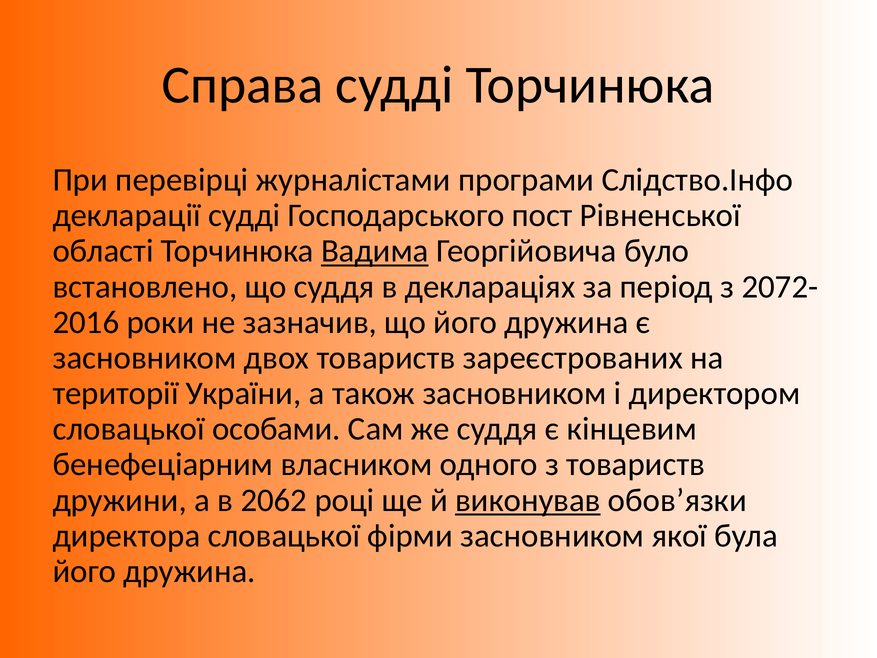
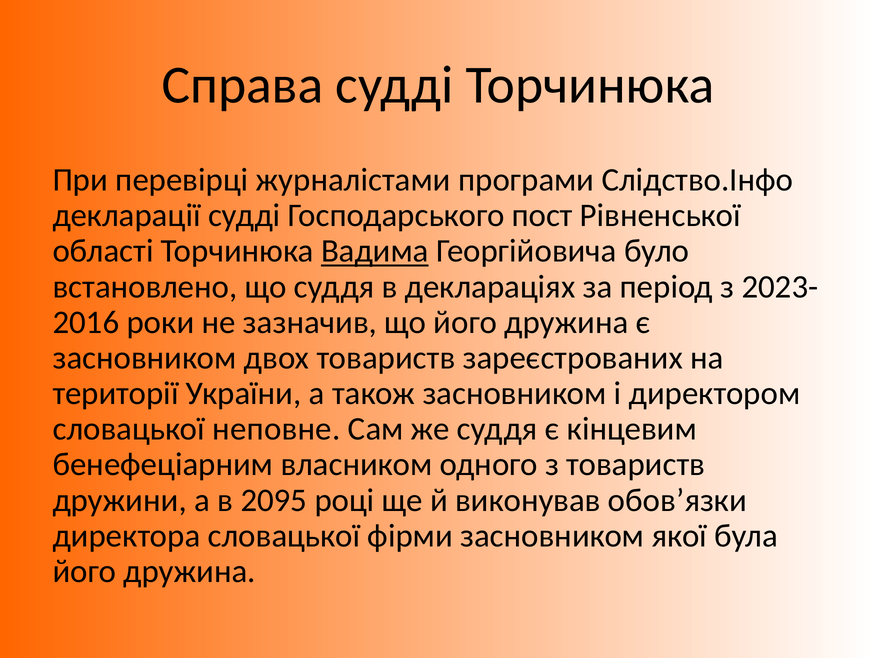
2072-: 2072- -> 2023- (780, 287)
особами: особами -> неповне (276, 429)
2062: 2062 -> 2095 (274, 500)
виконував underline: present -> none (528, 500)
